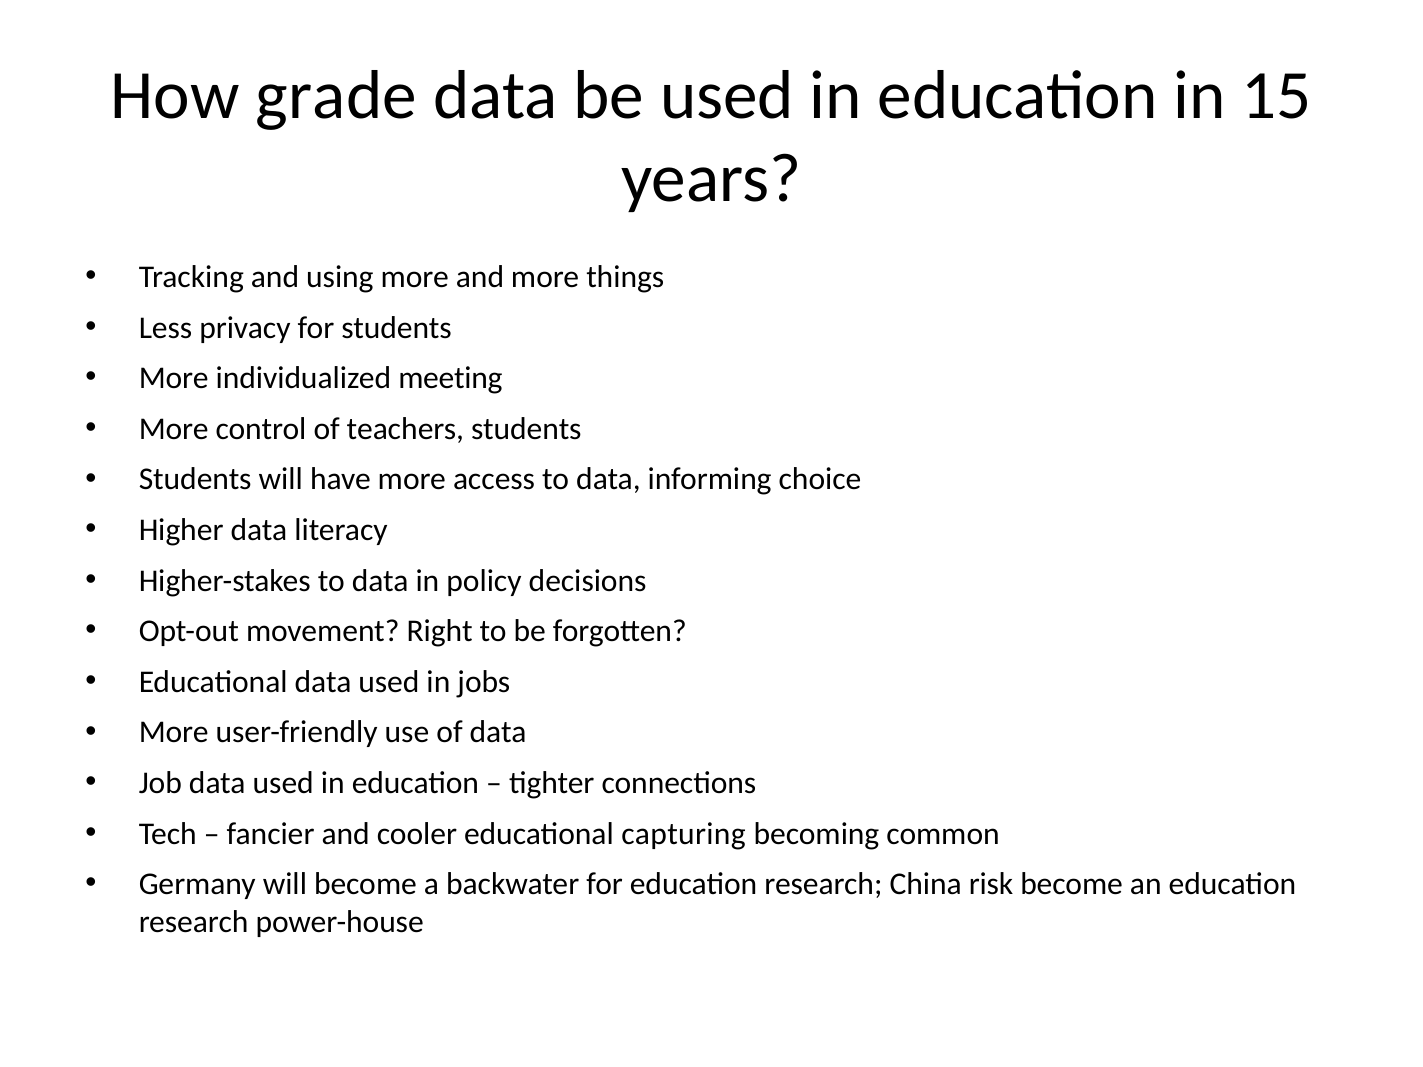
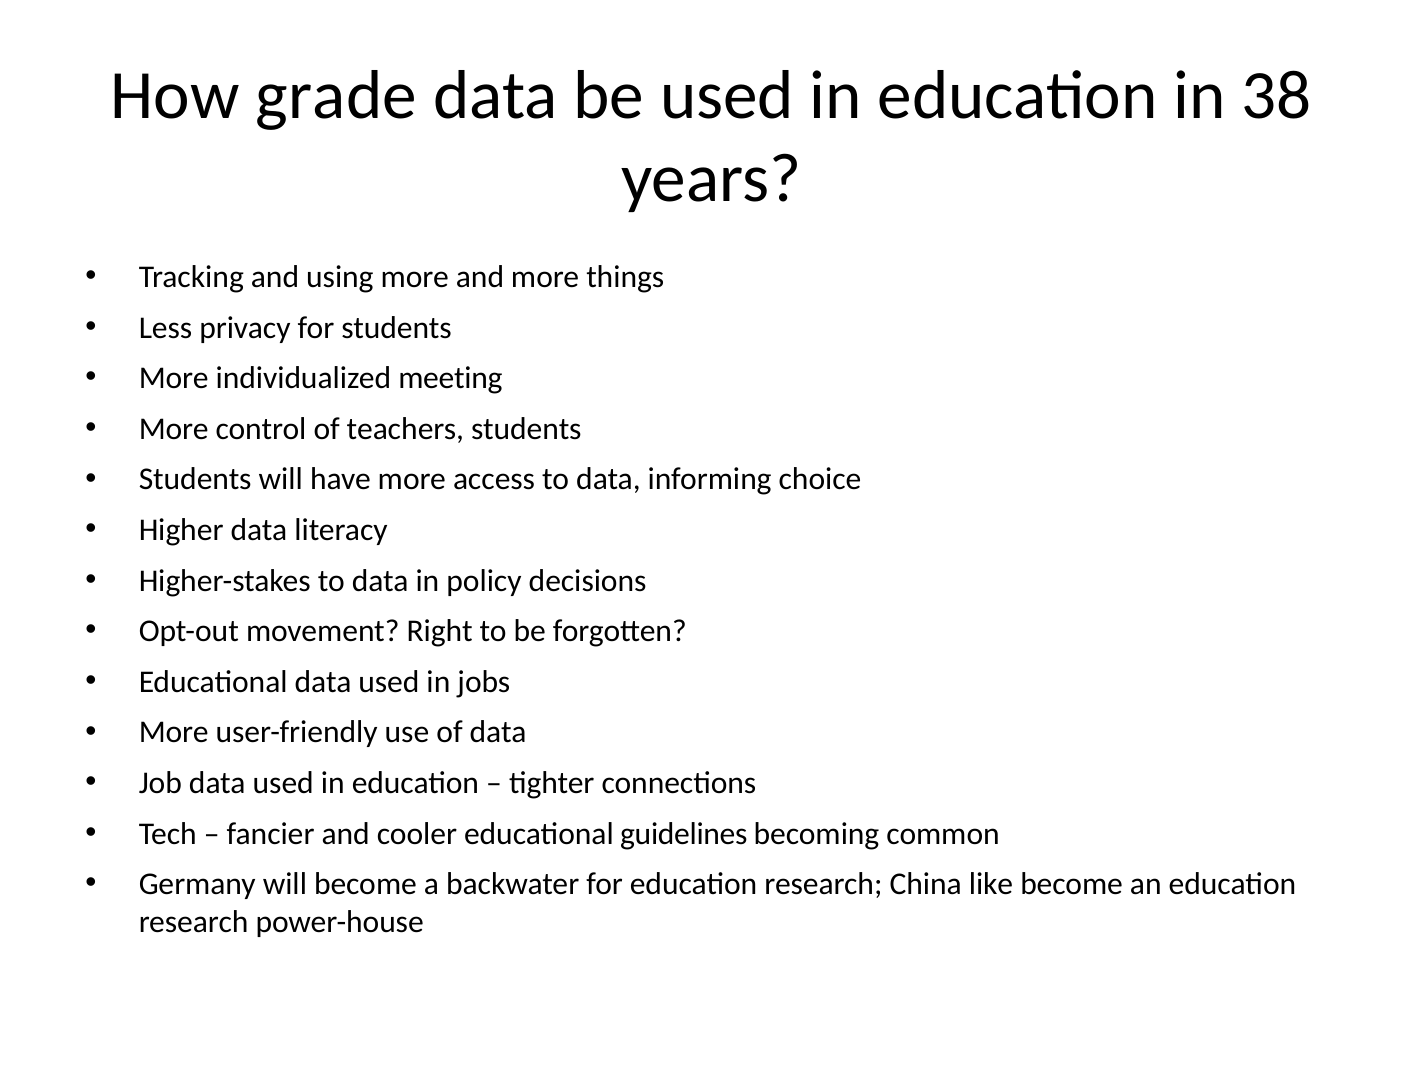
15: 15 -> 38 (1276, 96)
capturing: capturing -> guidelines (684, 834)
risk: risk -> like (991, 884)
